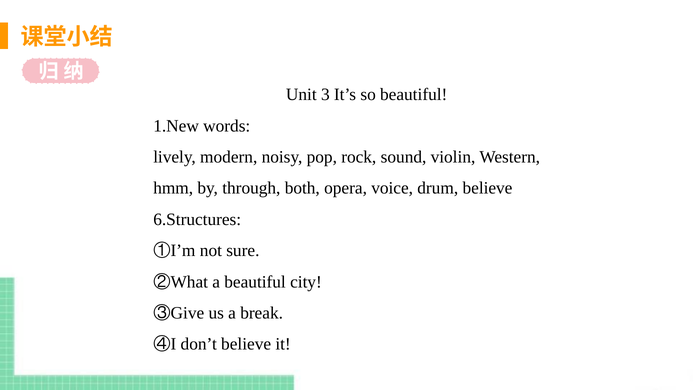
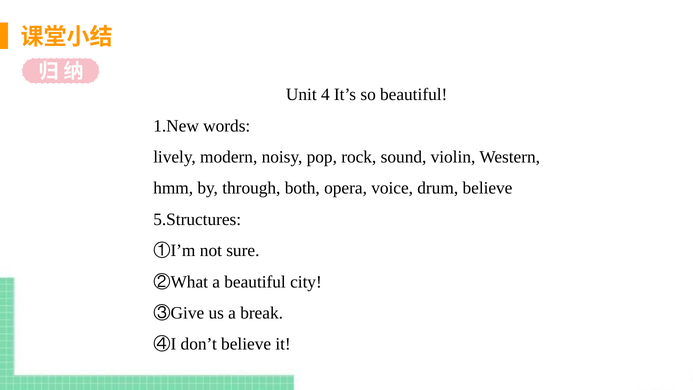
3: 3 -> 4 (325, 95)
6.Structures: 6.Structures -> 5.Structures (197, 219)
